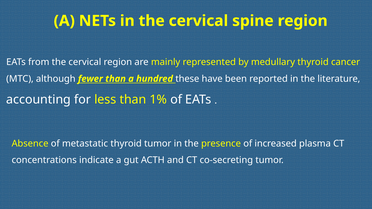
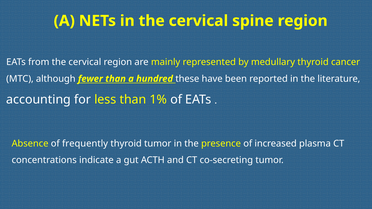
metastatic: metastatic -> frequently (85, 144)
